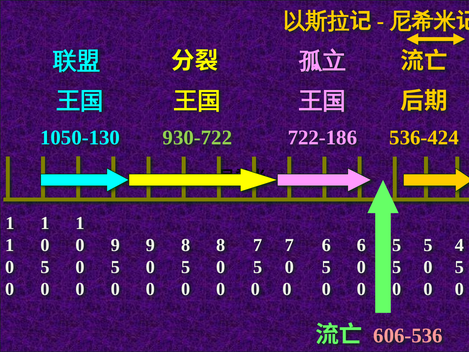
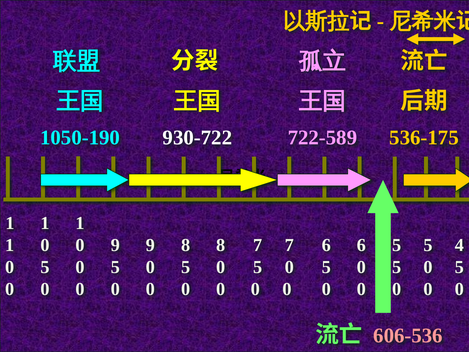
1050-130: 1050-130 -> 1050-190 (80, 138)
930-722 colour: light green -> white (197, 138)
722-186: 722-186 -> 722-589 (322, 138)
536-424: 536-424 -> 536-175 (424, 138)
